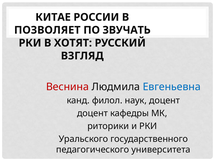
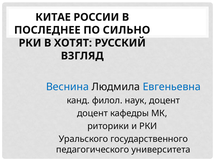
ПОЗВОЛЯЕТ: ПОЗВОЛЯЕТ -> ПОСЛЕДНЕЕ (47, 30)
ЗВУЧАТЬ: ЗВУЧАТЬ -> СИЛЬНО (126, 30)
Веснина colour: red -> blue (67, 87)
